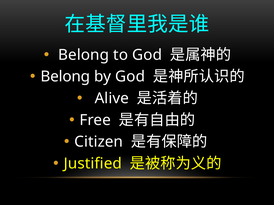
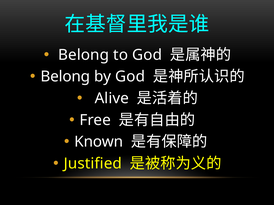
Citizen: Citizen -> Known (99, 142)
